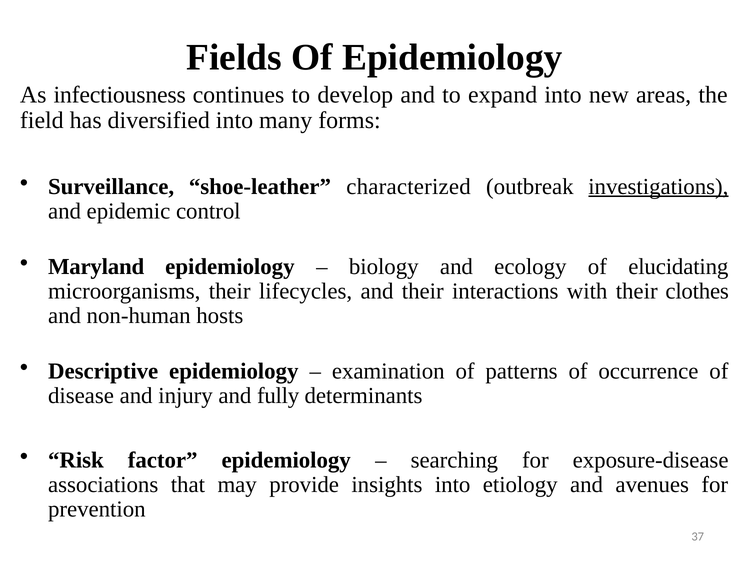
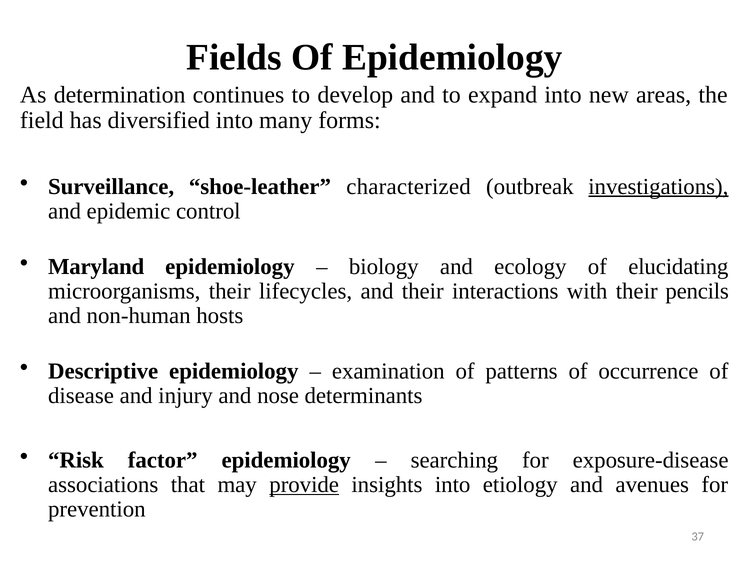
infectiousness: infectiousness -> determination (120, 95)
clothes: clothes -> pencils (697, 291)
fully: fully -> nose (278, 396)
provide underline: none -> present (304, 484)
